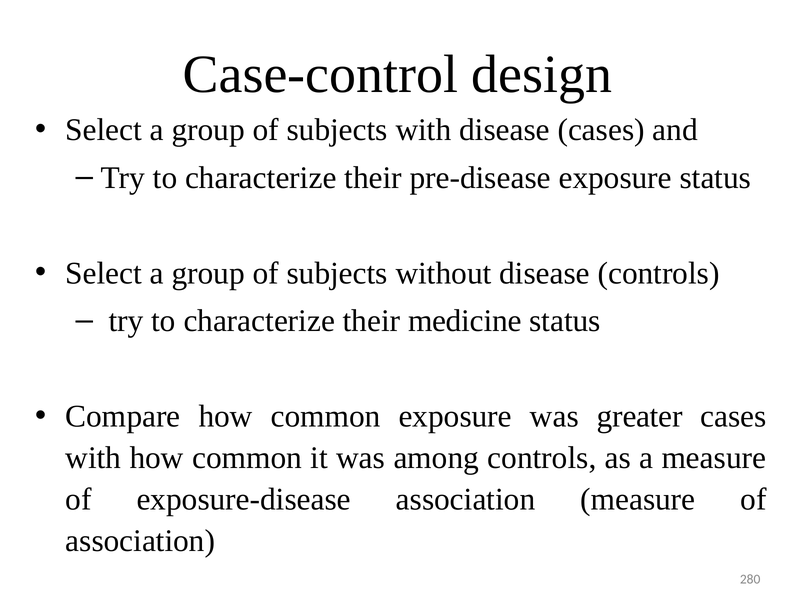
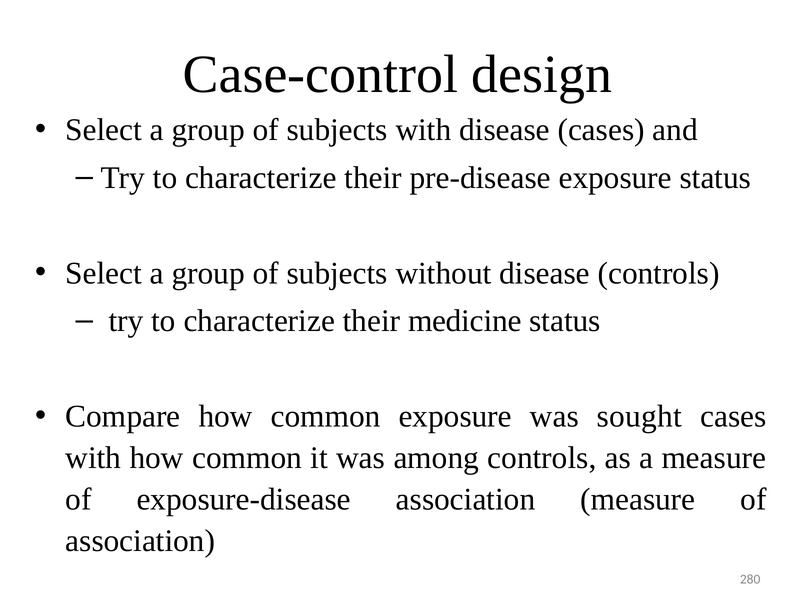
greater: greater -> sought (639, 416)
